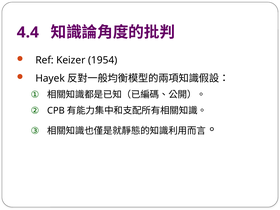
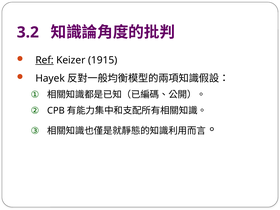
4.4: 4.4 -> 3.2 (28, 32)
Ref underline: none -> present (45, 60)
1954: 1954 -> 1915 (103, 60)
